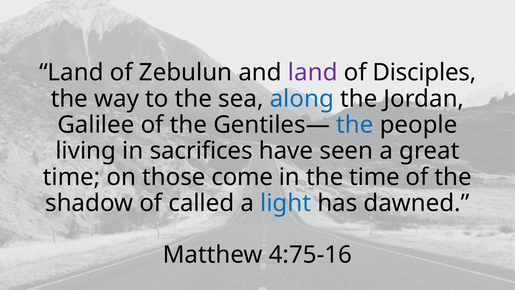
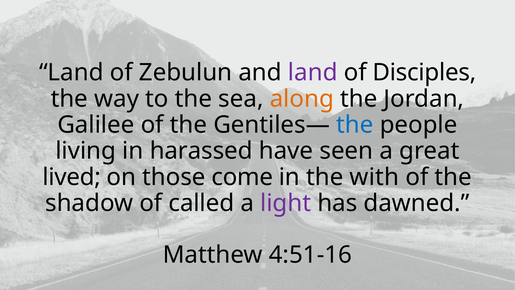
along colour: blue -> orange (302, 99)
sacrifices: sacrifices -> harassed (201, 151)
time: time -> lived (72, 177)
the time: time -> with (374, 177)
light colour: blue -> purple (286, 203)
4:75-16: 4:75-16 -> 4:51-16 (310, 255)
